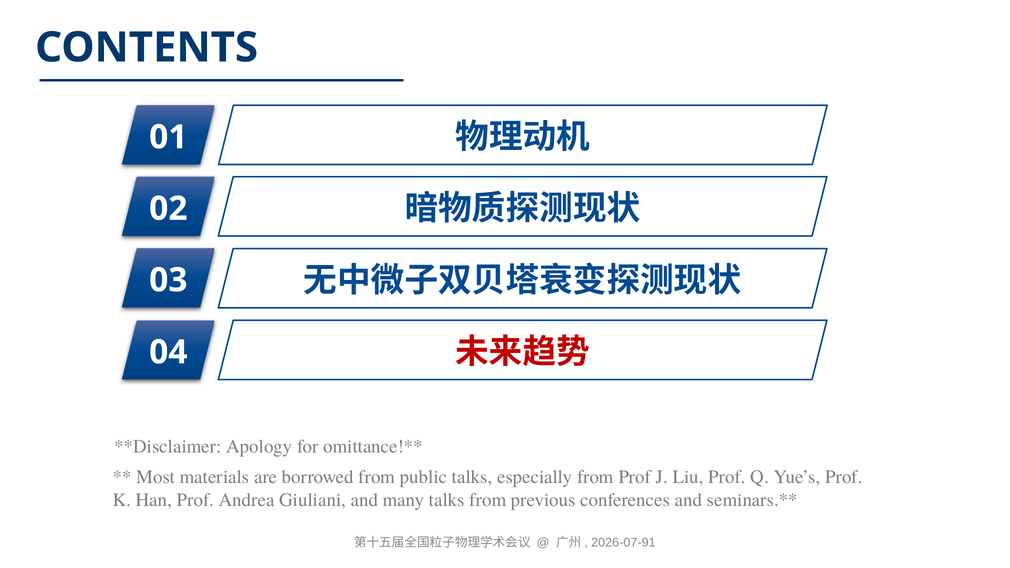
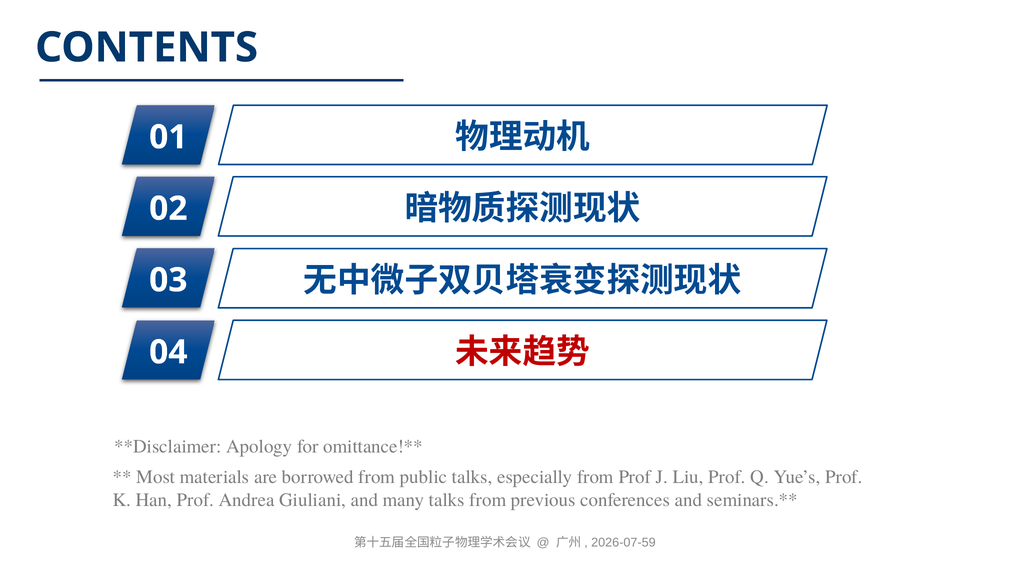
2026-07-91: 2026-07-91 -> 2026-07-59 (623, 543)
